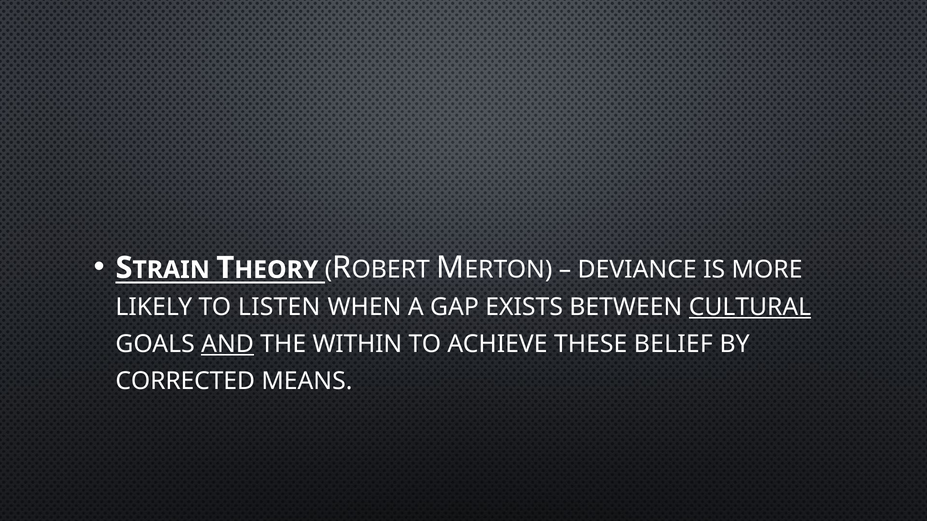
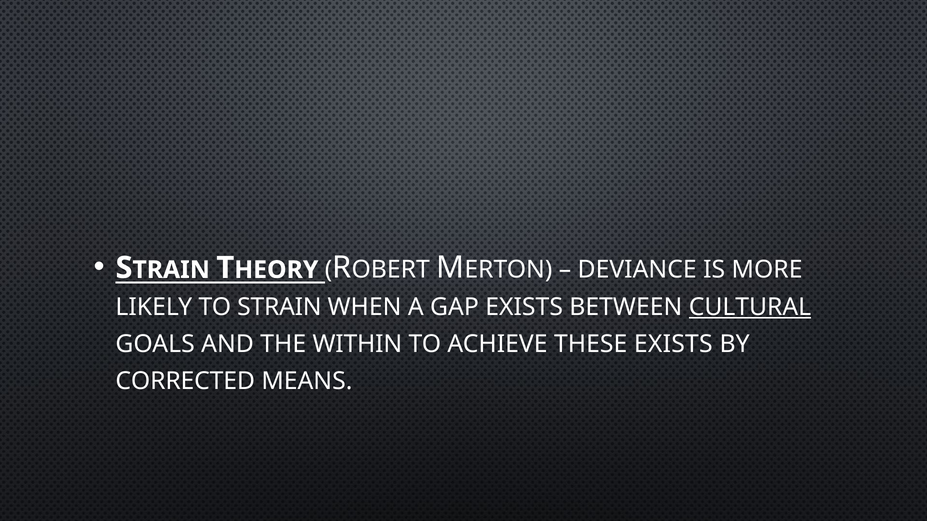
LISTEN: LISTEN -> STRAIN (279, 307)
AND underline: present -> none (228, 344)
THESE BELIEF: BELIEF -> EXISTS (673, 344)
